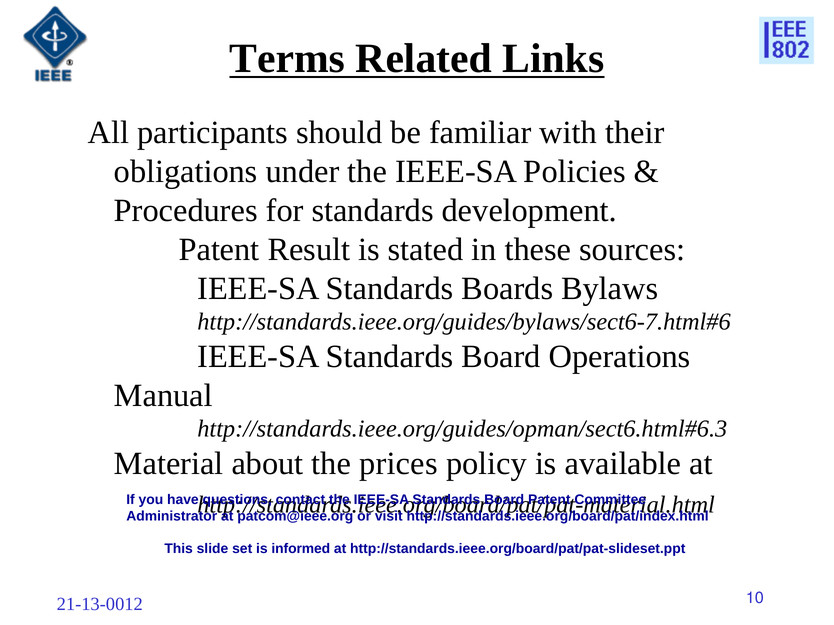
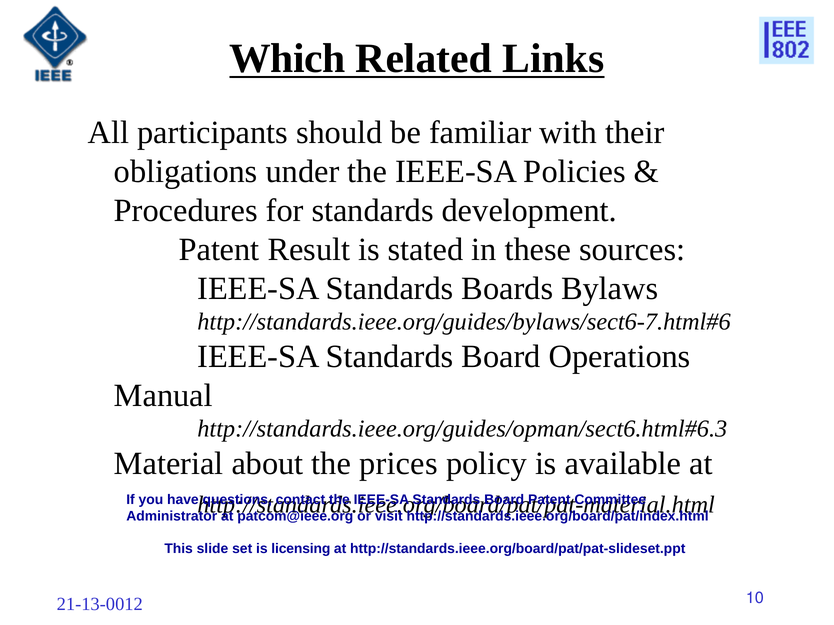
Terms: Terms -> Which (287, 59)
informed: informed -> licensing (301, 549)
